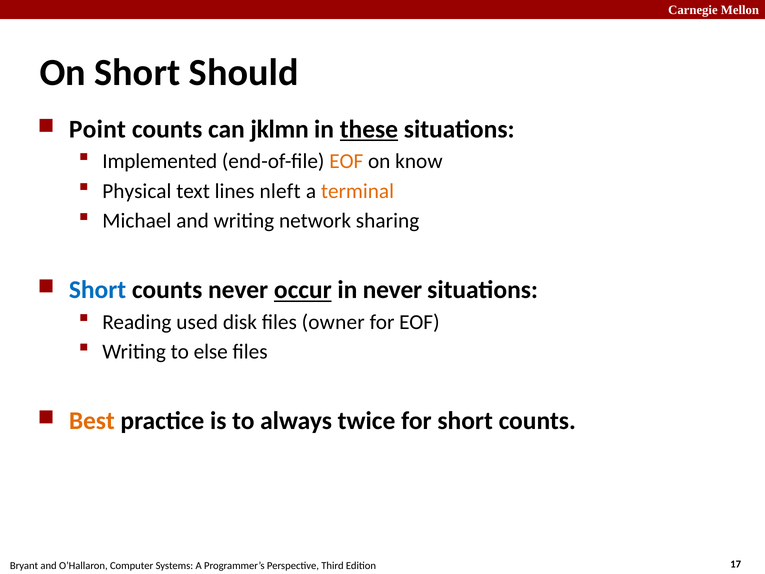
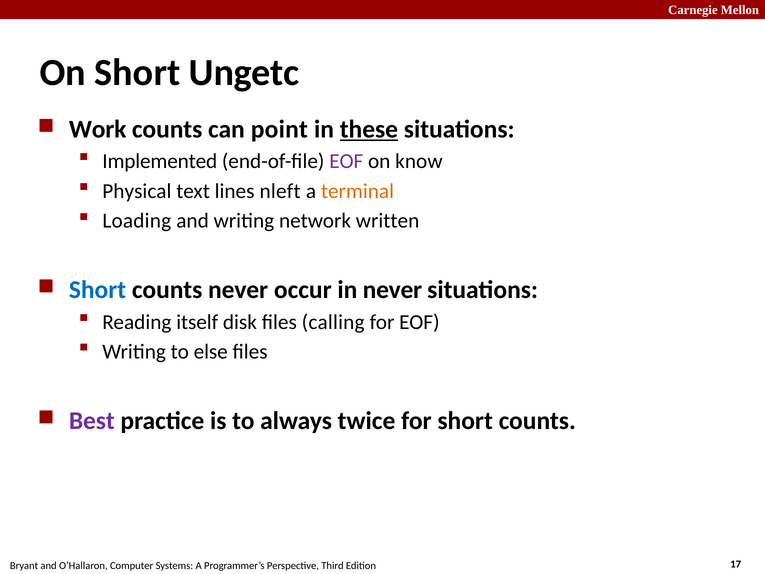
Should: Should -> Ungetc (244, 73)
Point: Point -> Work (98, 129)
jklmn: jklmn -> point (279, 129)
EOF colour: orange -> purple (346, 161)
Michael: Michael -> Loading (137, 221)
sharing: sharing -> written (388, 221)
occur underline: present -> none (303, 290)
used: used -> itself (197, 322)
owner: owner -> calling (333, 322)
Best colour: orange -> purple (92, 421)
